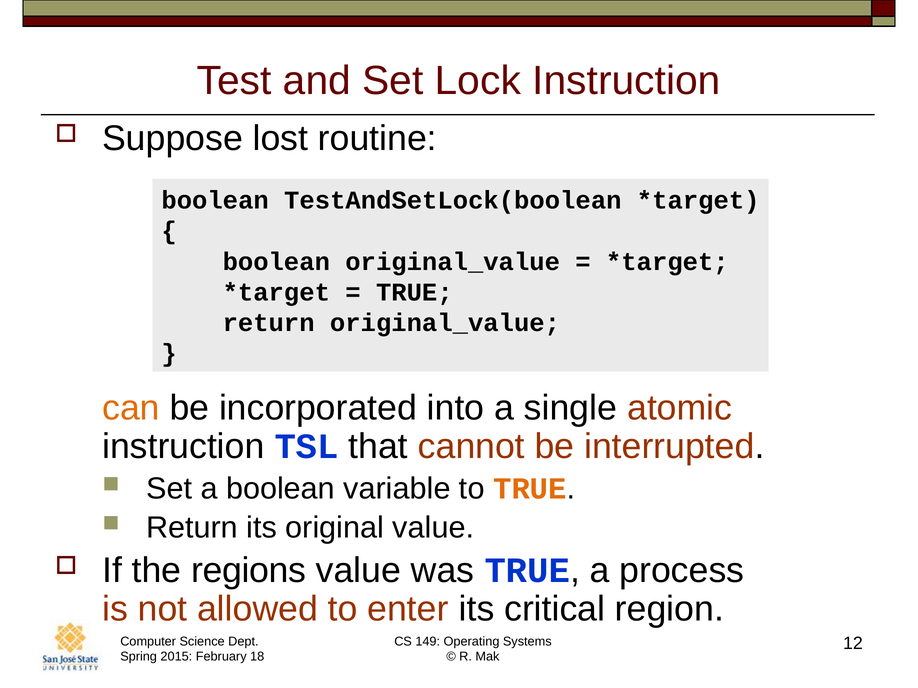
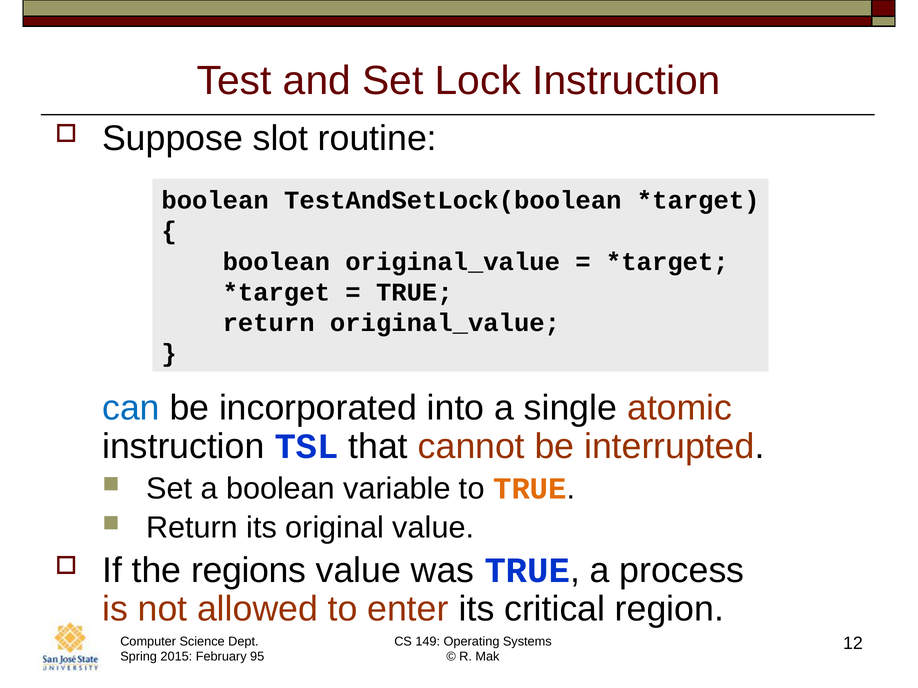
lost: lost -> slot (280, 138)
can colour: orange -> blue (131, 408)
18: 18 -> 95 (257, 657)
